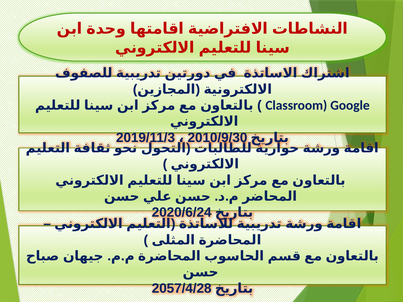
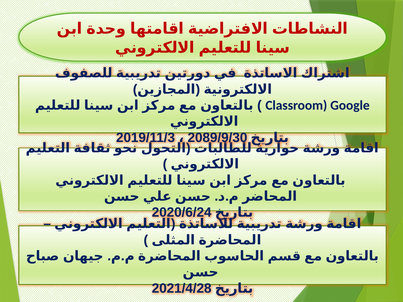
2010/9/30: 2010/9/30 -> 2089/9/30 (217, 138)
2057/4/28: 2057/4/28 -> 2021/4/28 (182, 289)
